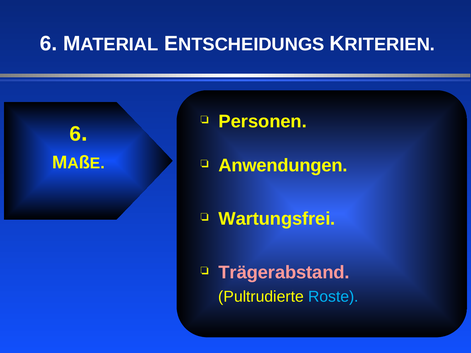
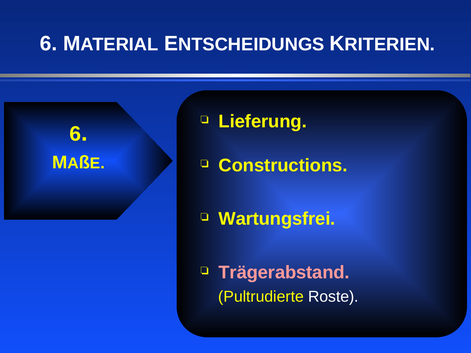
Personen: Personen -> Lieferung (263, 122)
Anwendungen: Anwendungen -> Constructions (283, 166)
Roste colour: light blue -> white (333, 297)
